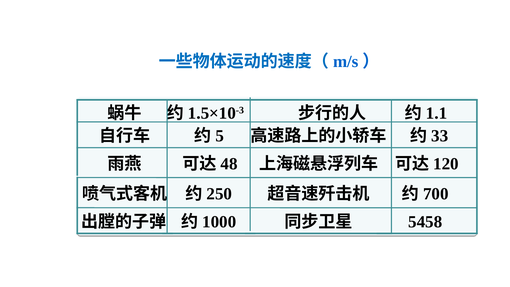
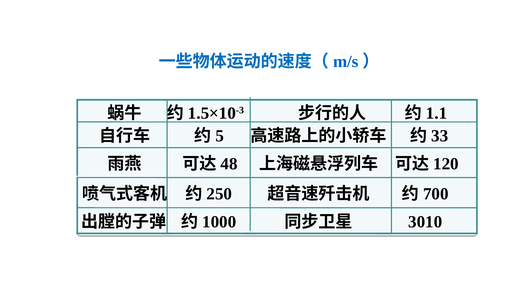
5458: 5458 -> 3010 (425, 222)
